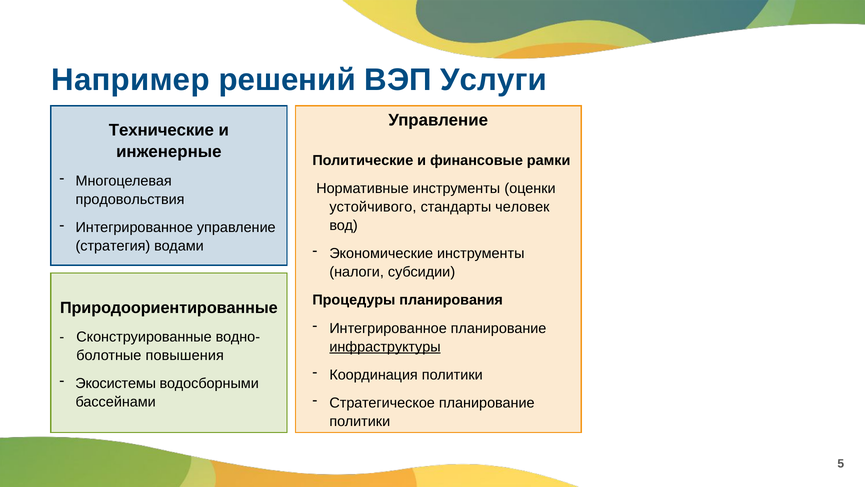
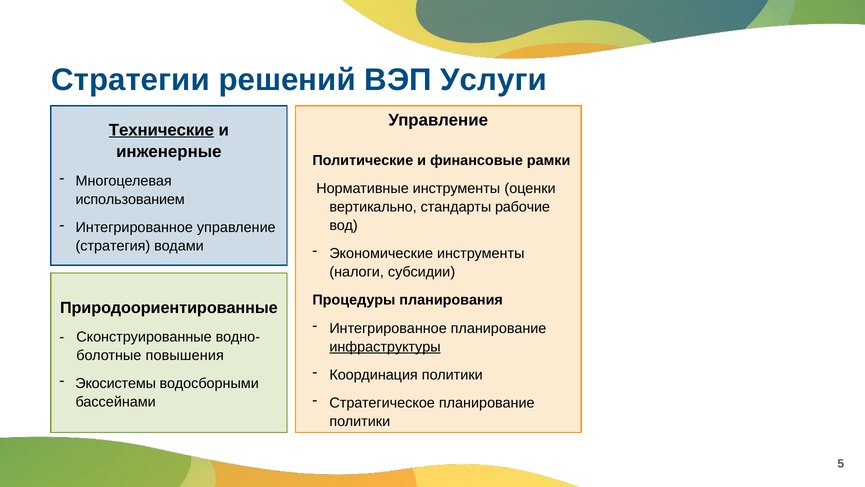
Например: Например -> Стратегии (130, 80)
Технические underline: none -> present (161, 130)
продовольствия: продовольствия -> использованием (130, 199)
устойчивого: устойчивого -> вертикально (373, 207)
человек: человек -> рабочие (522, 207)
